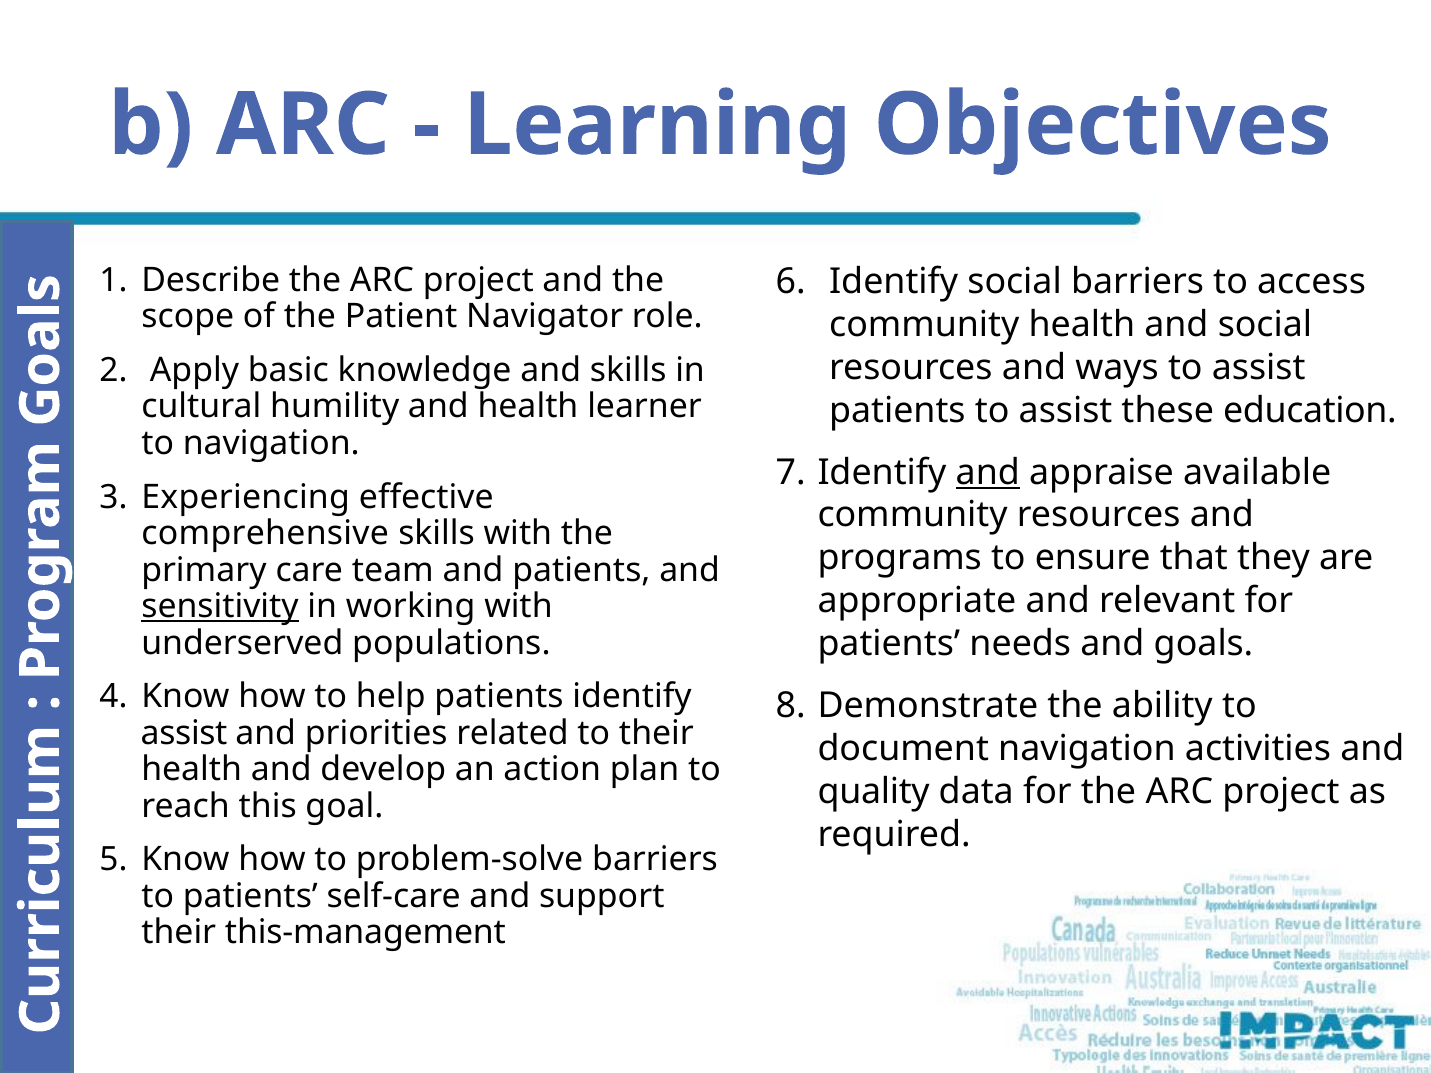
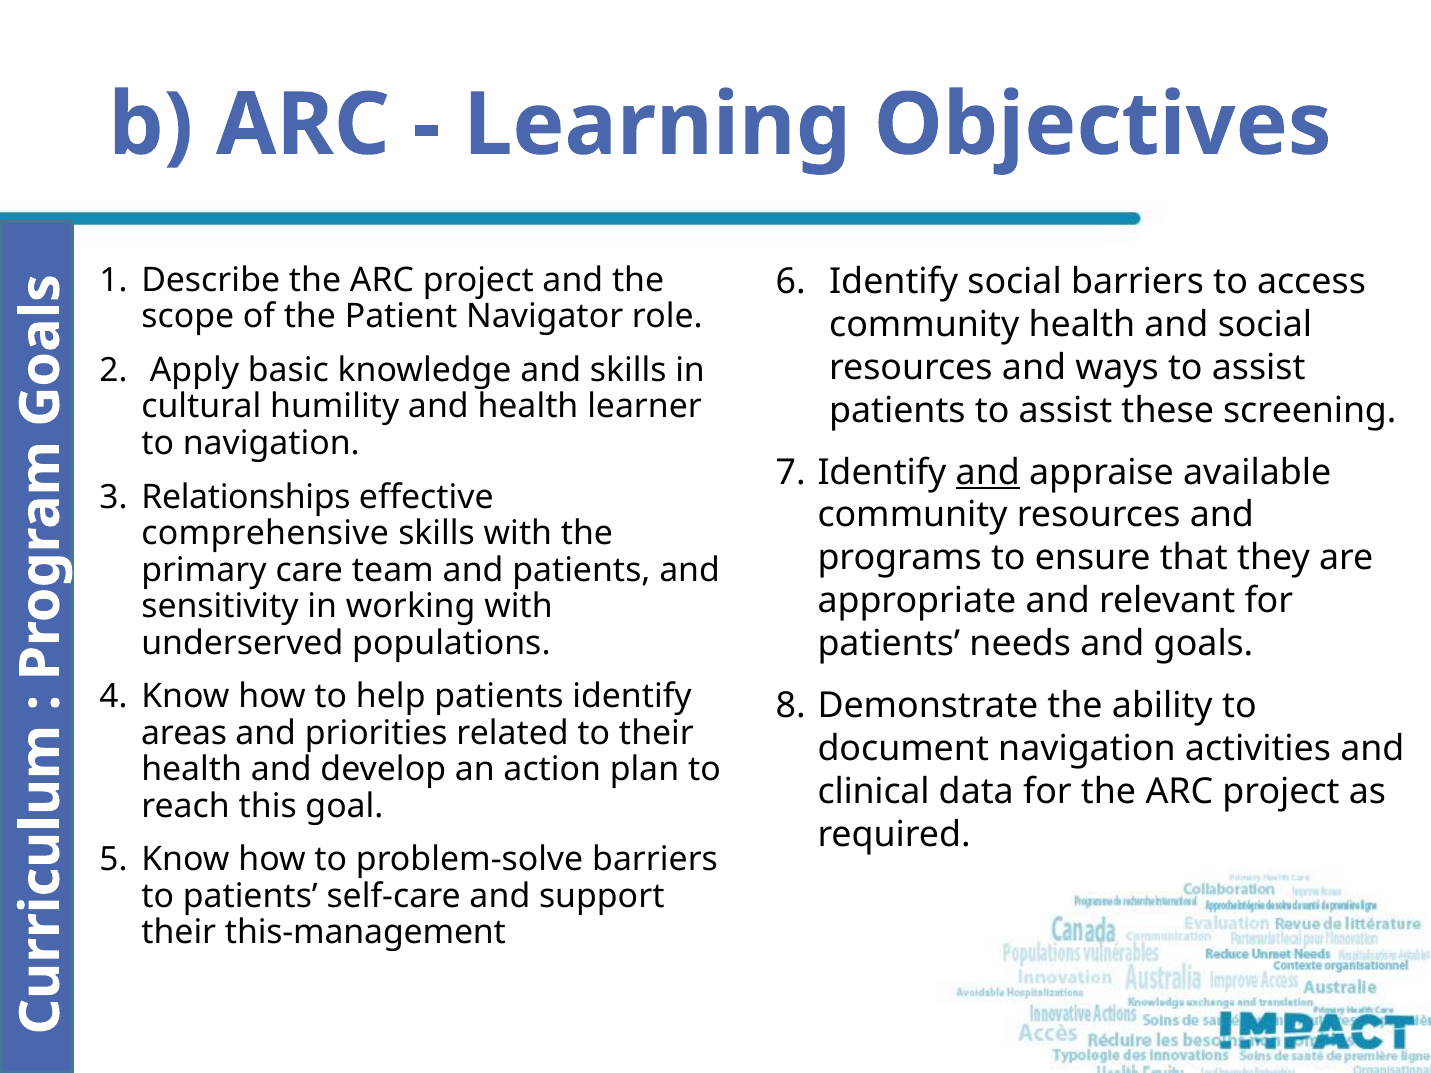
education: education -> screening (1310, 410)
Experiencing: Experiencing -> Relationships (246, 497)
sensitivity underline: present -> none (220, 607)
assist: assist -> areas (184, 733)
quality: quality -> clinical (874, 792)
